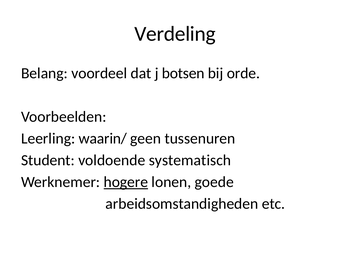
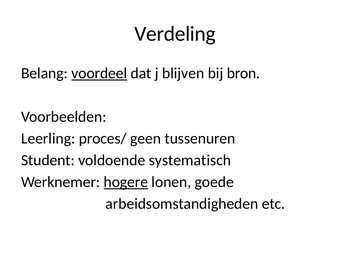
voordeel underline: none -> present (99, 73)
botsen: botsen -> blijven (183, 73)
orde: orde -> bron (243, 73)
waarin/: waarin/ -> proces/ (103, 139)
